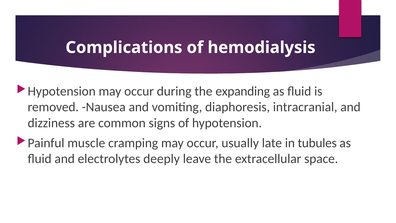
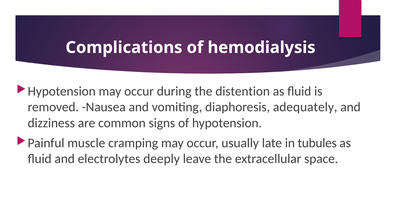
expanding: expanding -> distention (243, 91)
intracranial: intracranial -> adequately (305, 107)
